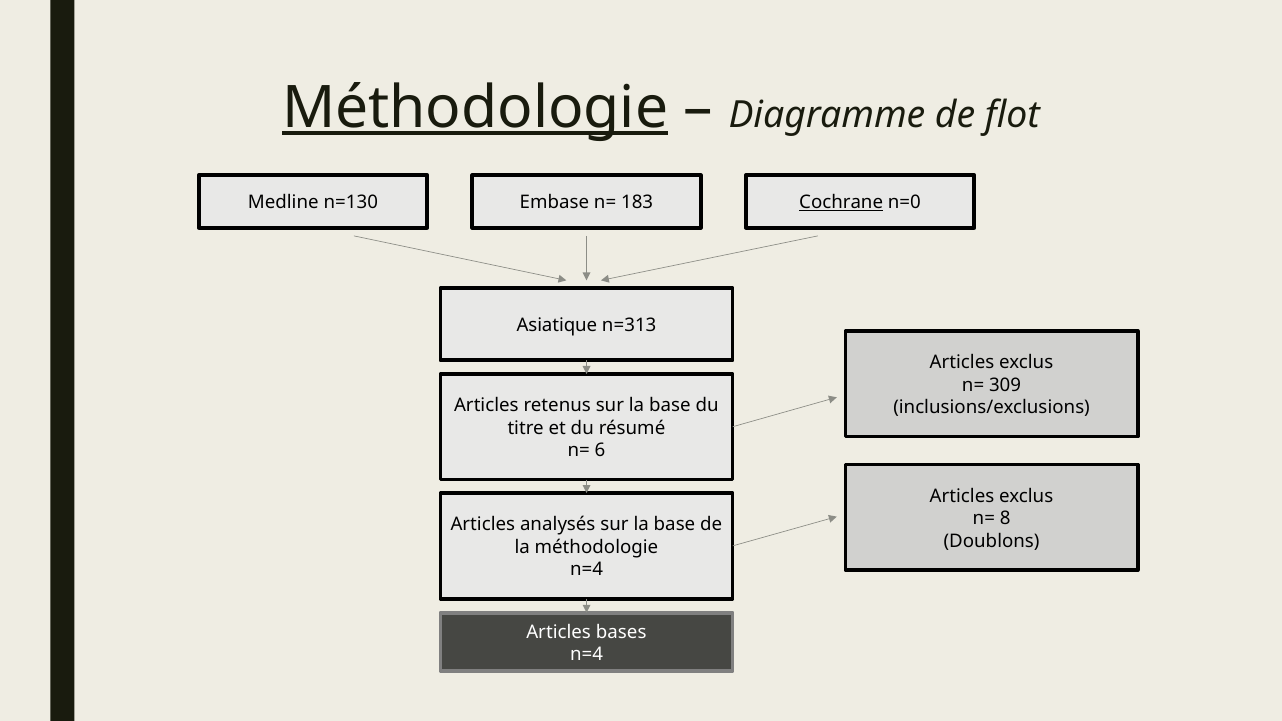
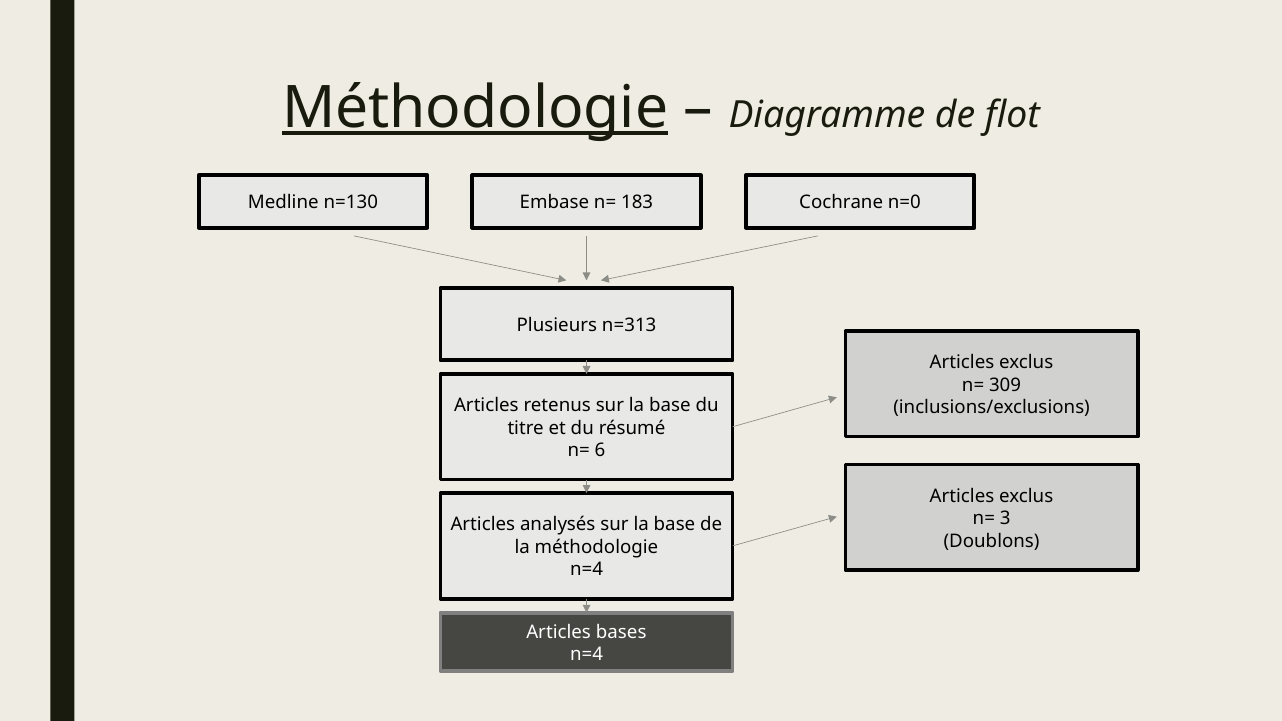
Cochrane underline: present -> none (841, 203)
Asiatique: Asiatique -> Plusieurs (557, 325)
8: 8 -> 3 (1005, 519)
